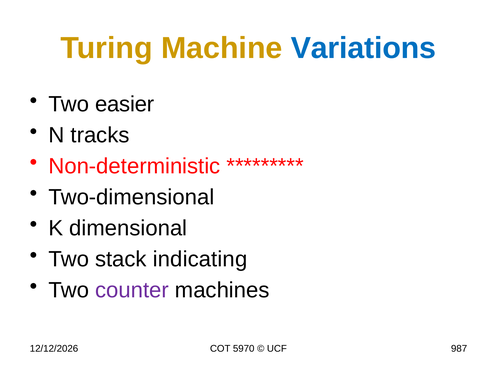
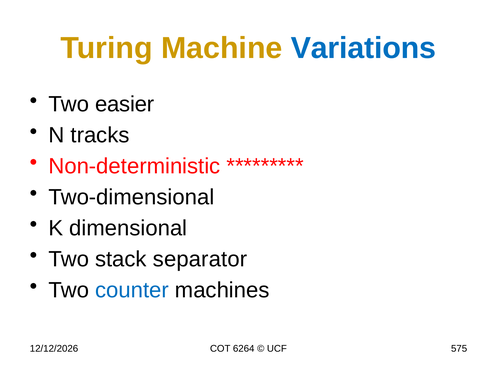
indicating: indicating -> separator (200, 259)
counter colour: purple -> blue (132, 290)
5970: 5970 -> 6264 (244, 348)
987: 987 -> 575 (459, 348)
